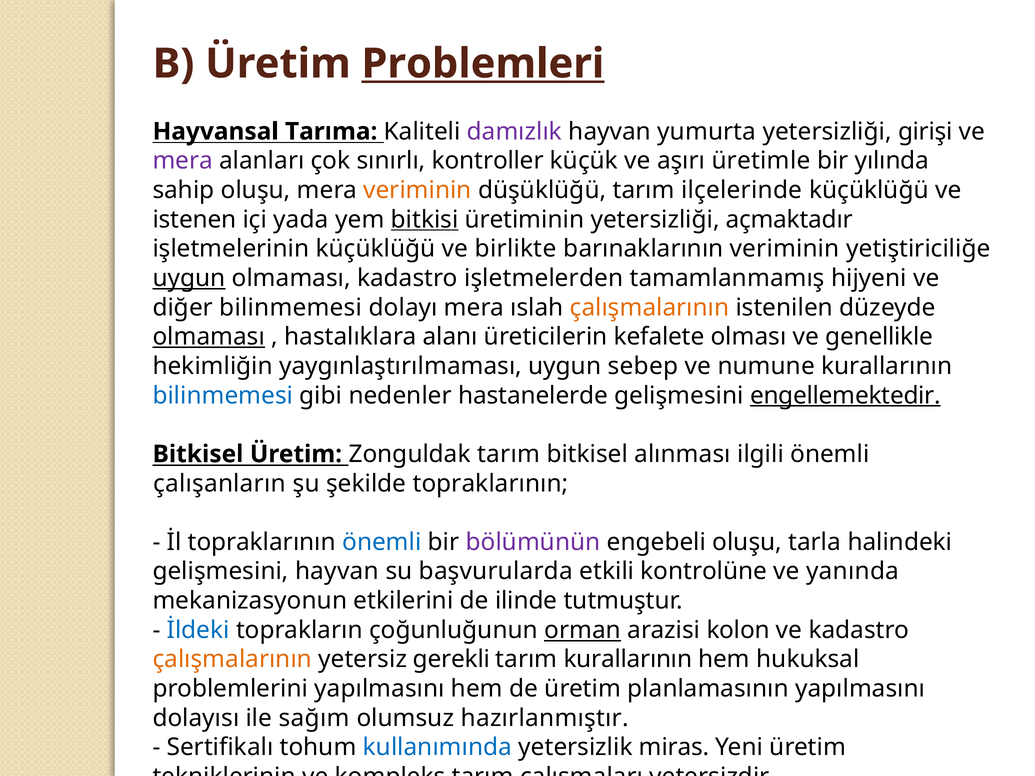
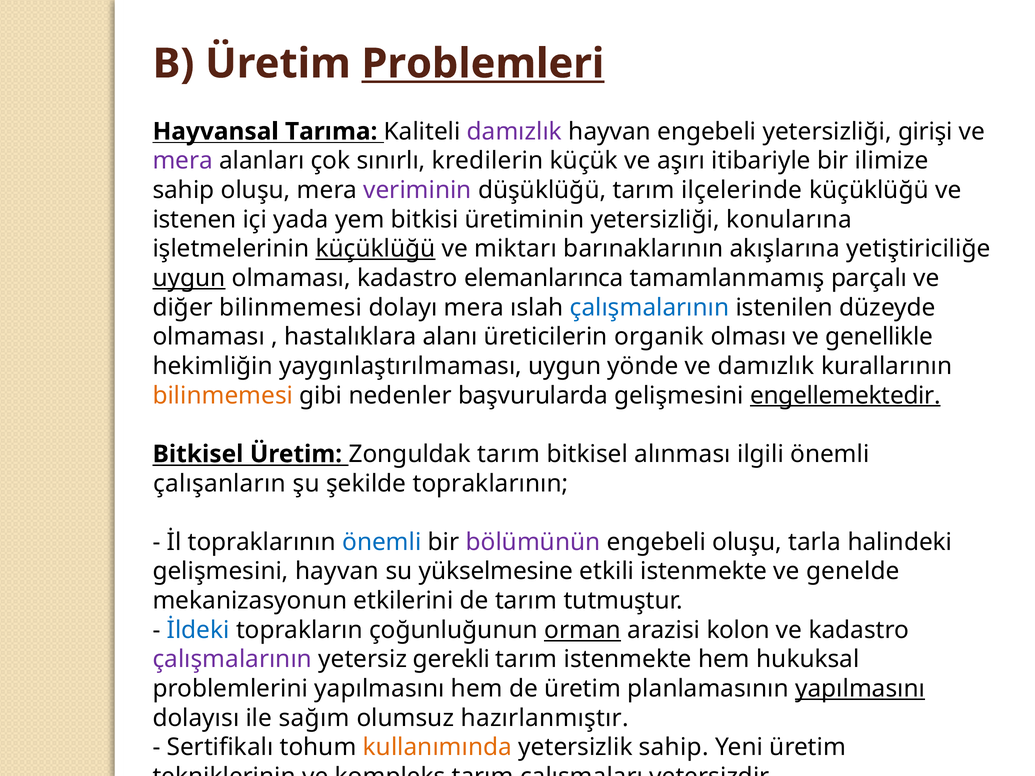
hayvan yumurta: yumurta -> engebeli (707, 132)
kontroller: kontroller -> kredilerin (488, 161)
üretimle: üretimle -> itibariyle (761, 161)
yılında: yılında -> ilimize (892, 161)
veriminin colour: orange -> purple (417, 190)
bitkisi underline: present -> none (425, 220)
açmaktadır: açmaktadır -> konularına (789, 220)
küçüklüğü underline: none -> present (376, 249)
birlikte: birlikte -> miktarı (516, 249)
barınaklarının veriminin: veriminin -> akışlarına (785, 249)
işletmelerden: işletmelerden -> elemanlarınca (544, 278)
hijyeni: hijyeni -> parçalı (869, 278)
çalışmalarının colour: orange -> blue (650, 308)
olmaması underline: present -> none (209, 337)
kefalete: kefalete -> organik (659, 337)
sebep: sebep -> yönde (643, 366)
ve numune: numune -> damızlık (766, 366)
bilinmemesi colour: blue -> orange (223, 396)
hastanelerde: hastanelerde -> başvurularda (533, 396)
başvurularda: başvurularda -> yükselmesine (496, 572)
etkili kontrolüne: kontrolüne -> istenmekte (704, 572)
yanında: yanında -> genelde (853, 572)
de ilinde: ilinde -> tarım (526, 601)
çalışmalarının colour: orange -> purple (232, 660)
tarım kurallarının: kurallarının -> istenmekte (628, 660)
yapılmasını underline: none -> present (860, 689)
kullanımında colour: blue -> orange (437, 748)
yetersizlik miras: miras -> sahip (674, 748)
